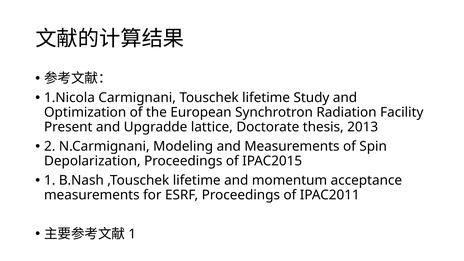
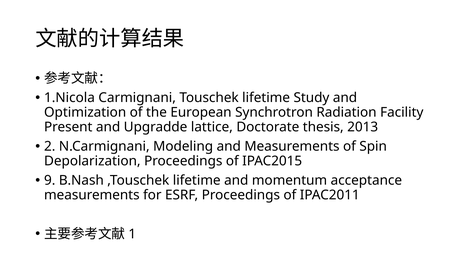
1: 1 -> 9 (50, 180)
